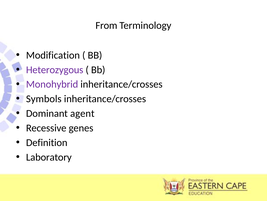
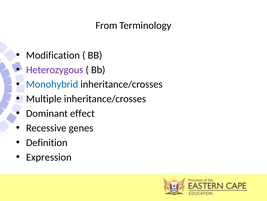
Monohybrid colour: purple -> blue (52, 84)
Symbols: Symbols -> Multiple (44, 99)
agent: agent -> effect (82, 113)
Laboratory: Laboratory -> Expression (49, 157)
